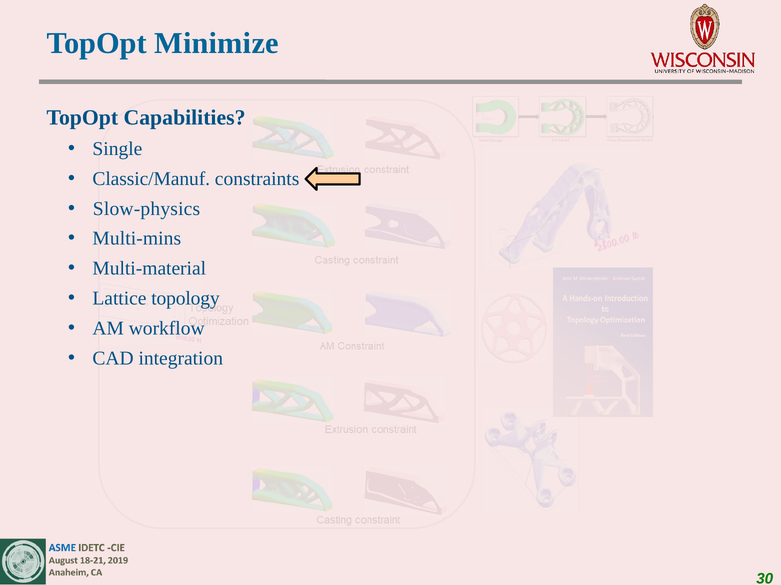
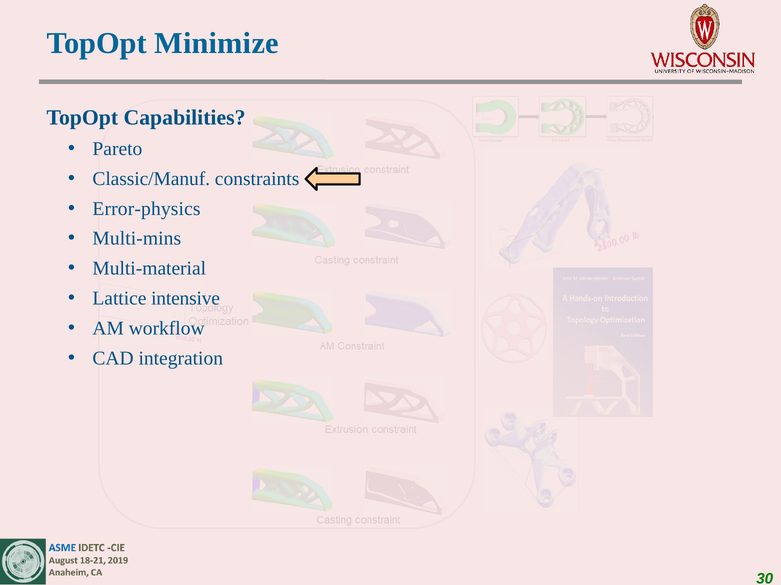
Single: Single -> Pareto (117, 149)
Slow-physics: Slow-physics -> Error-physics (147, 209)
topology: topology -> intensive (186, 299)
